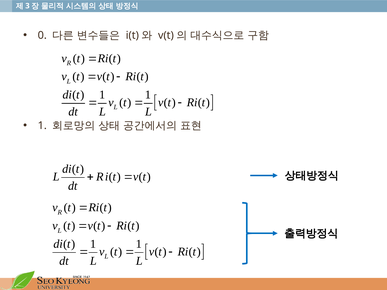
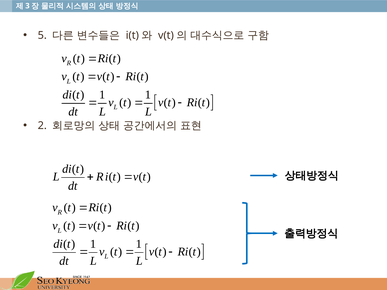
0: 0 -> 5 (42, 35)
1: 1 -> 2 (42, 126)
